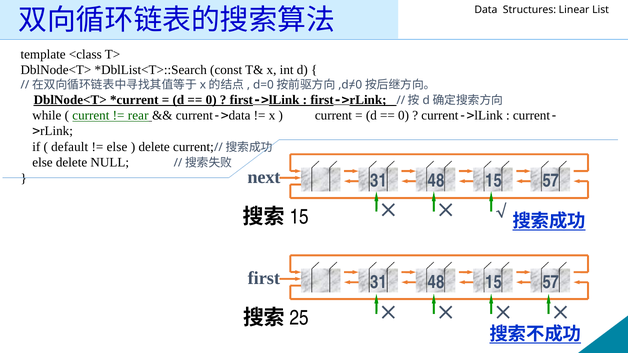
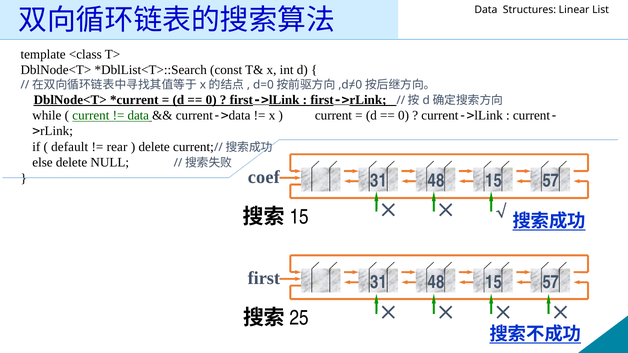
rear: rear -> data (138, 116)
else: else -> rear (117, 147)
next: next -> coef (264, 177)
